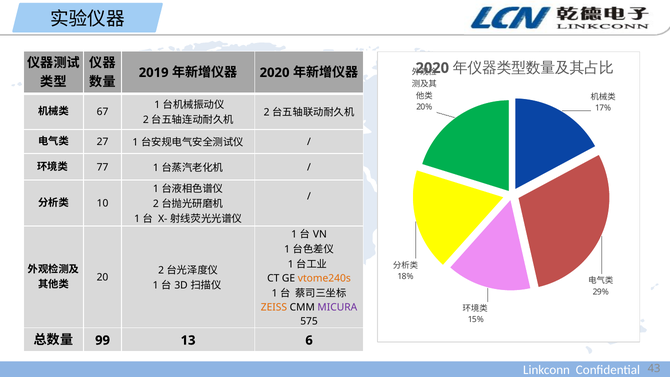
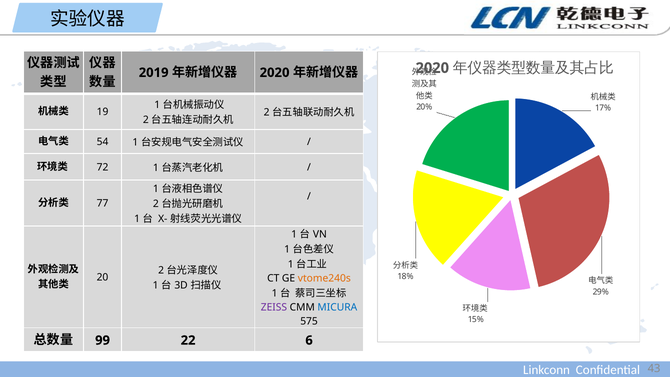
67: 67 -> 19 (103, 112)
27: 27 -> 54 (103, 142)
77: 77 -> 72 (103, 167)
10: 10 -> 77 (103, 203)
ZEISS colour: orange -> purple (274, 307)
MICURA colour: purple -> blue (337, 307)
13: 13 -> 22 (188, 340)
